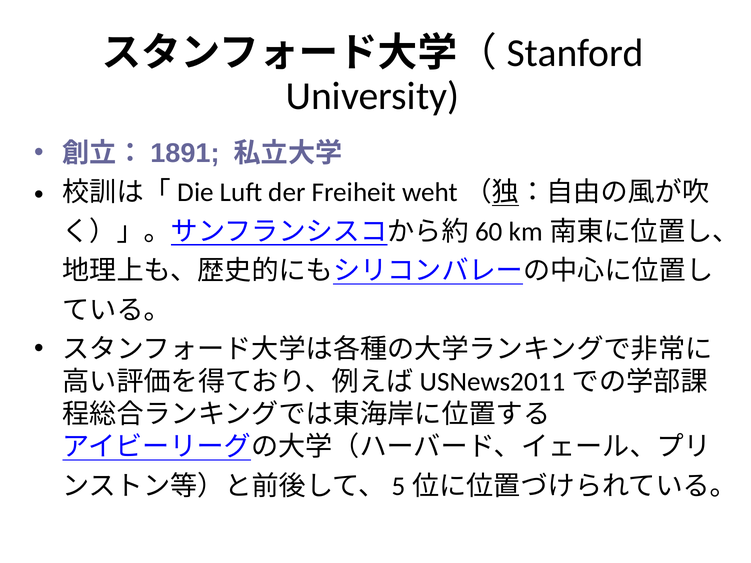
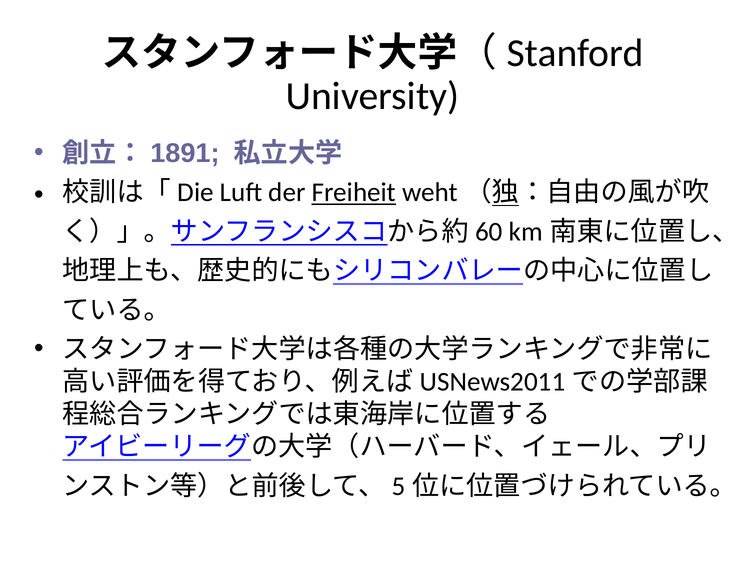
Freiheit underline: none -> present (354, 193)
